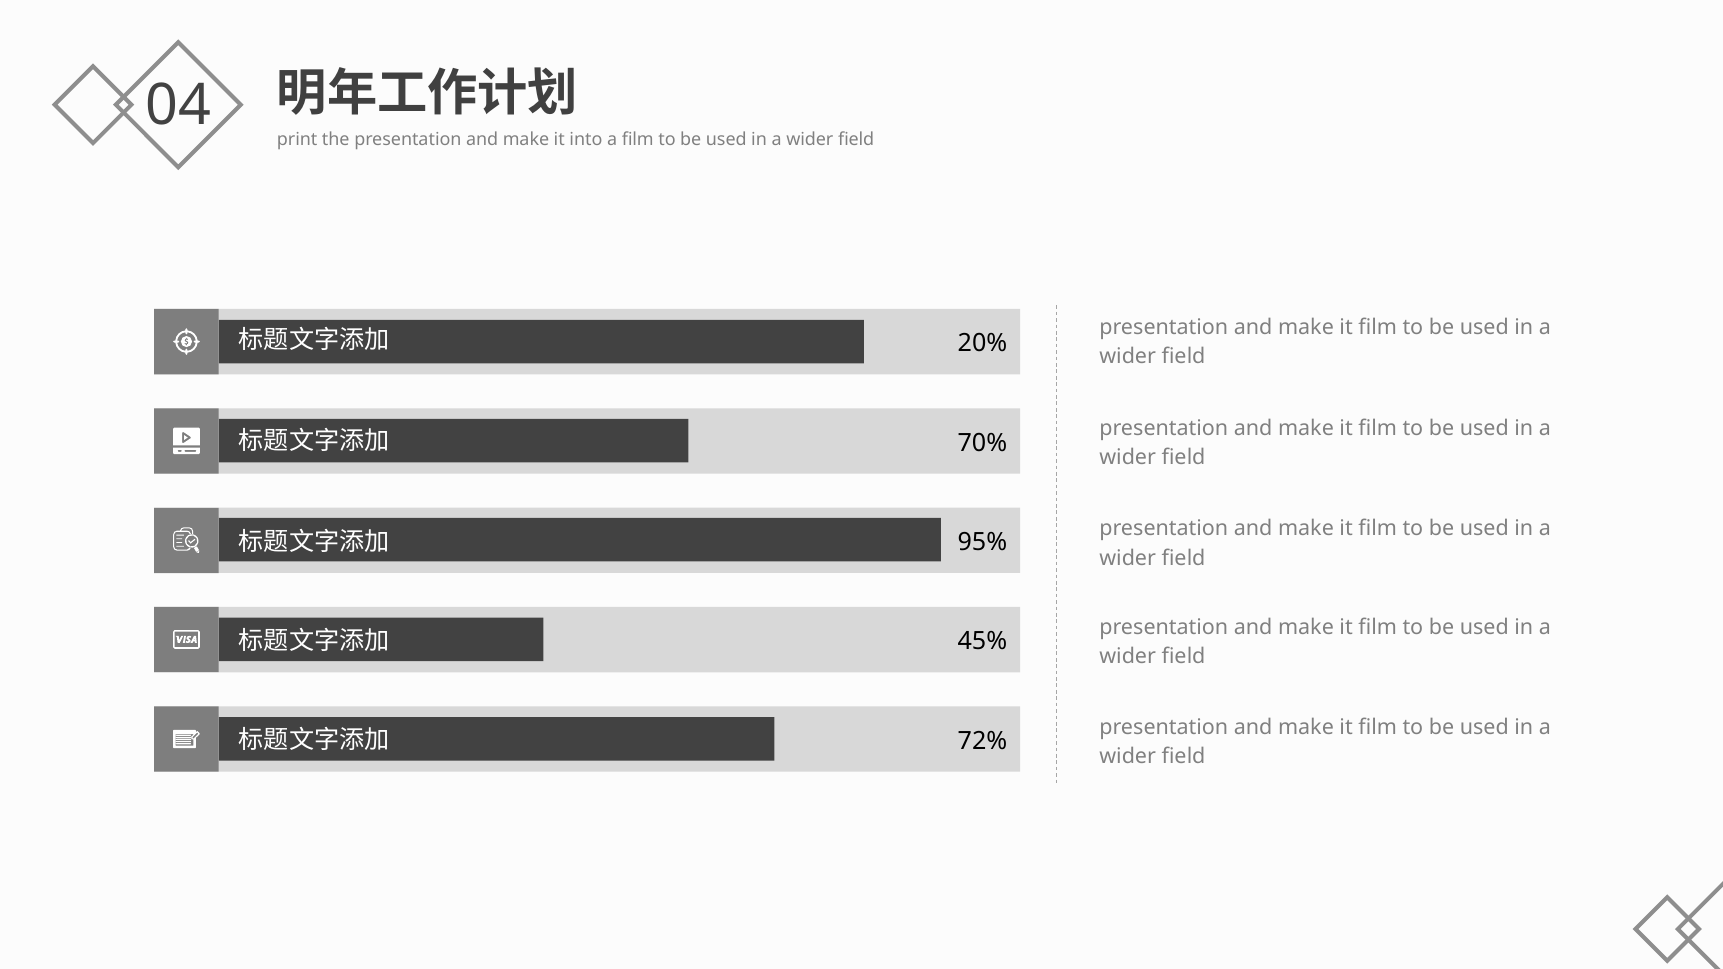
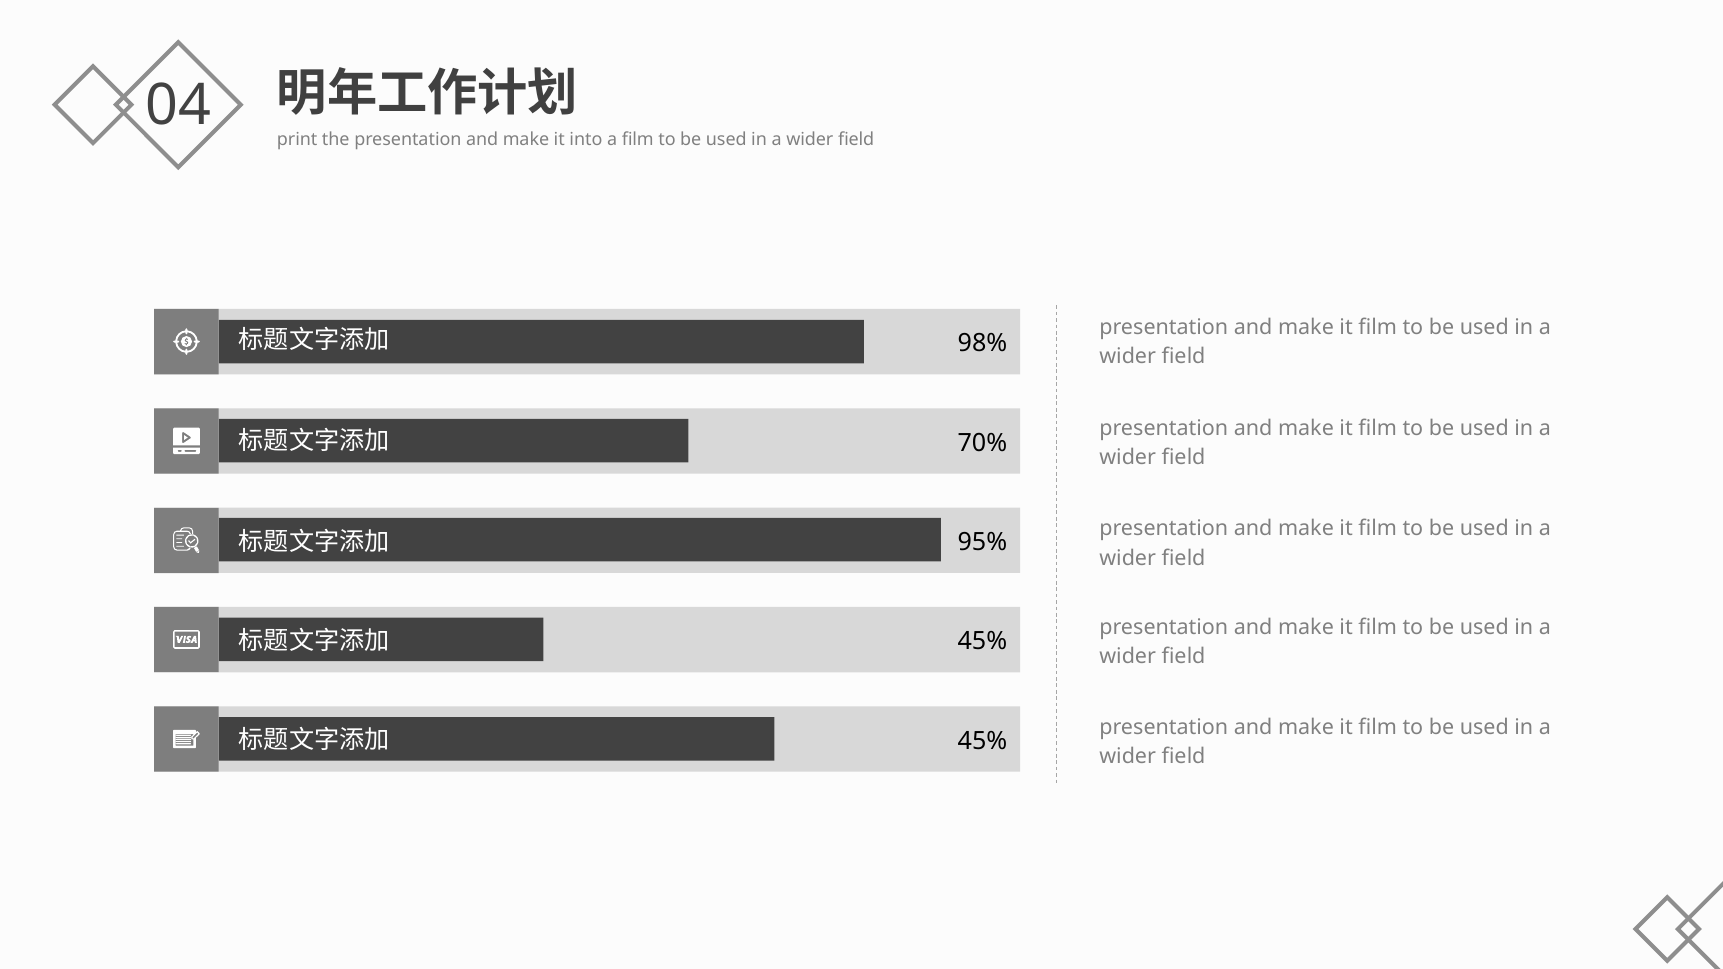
20%: 20% -> 98% (983, 343)
72%: 72% -> 45% (983, 741)
